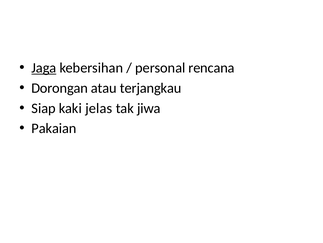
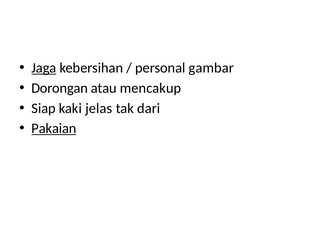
rencana: rencana -> gambar (211, 68)
terjangkau: terjangkau -> mencakup (151, 88)
jiwa: jiwa -> dari (149, 108)
Pakaian underline: none -> present (54, 128)
